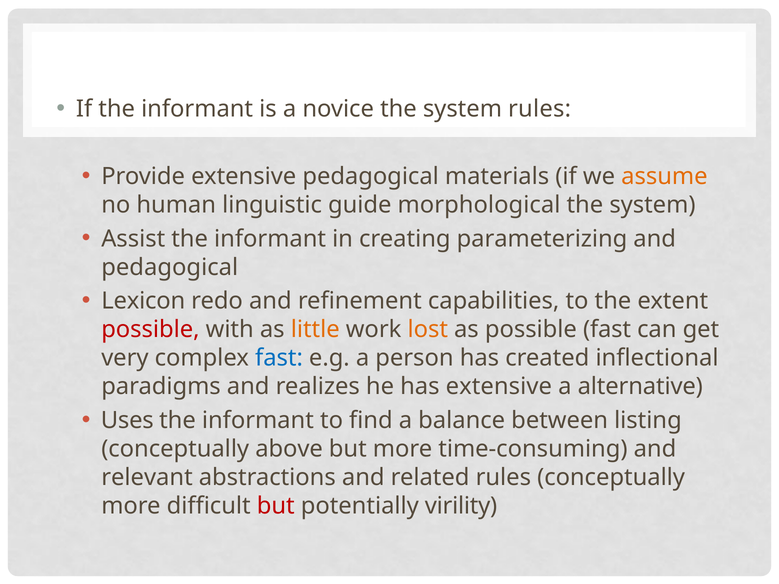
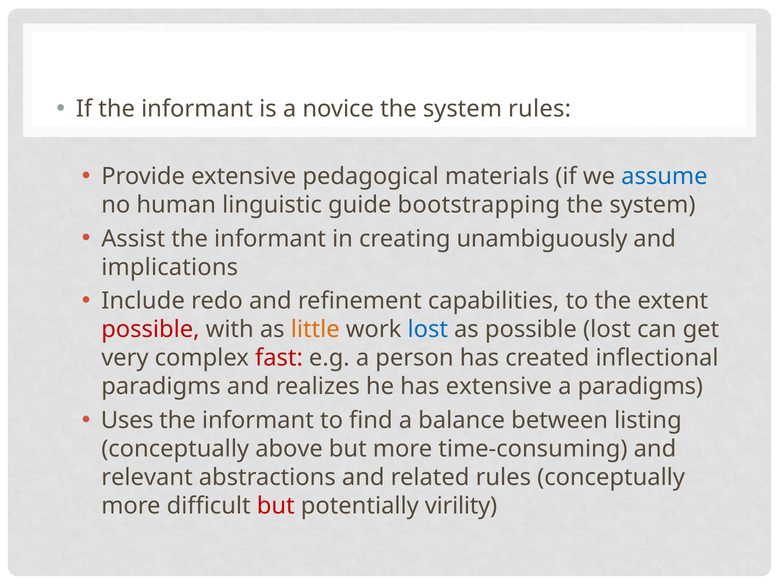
assume colour: orange -> blue (664, 176)
morphological: morphological -> bootstrapping (479, 205)
parameterizing: parameterizing -> unambiguously (542, 239)
pedagogical: pedagogical -> implications (170, 267)
Lexicon: Lexicon -> Include (143, 301)
lost colour: orange -> blue (428, 330)
possible fast: fast -> lost (607, 330)
fast colour: blue -> red (279, 358)
a alternative: alternative -> paradigms (640, 387)
